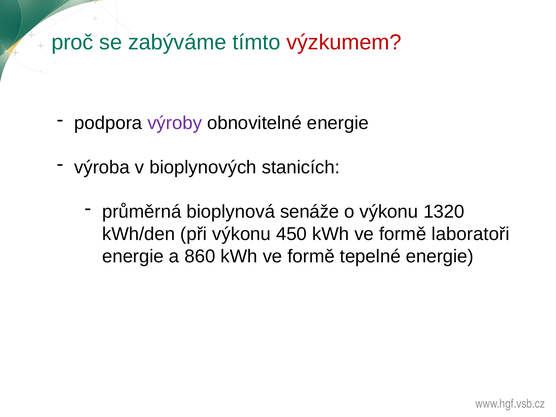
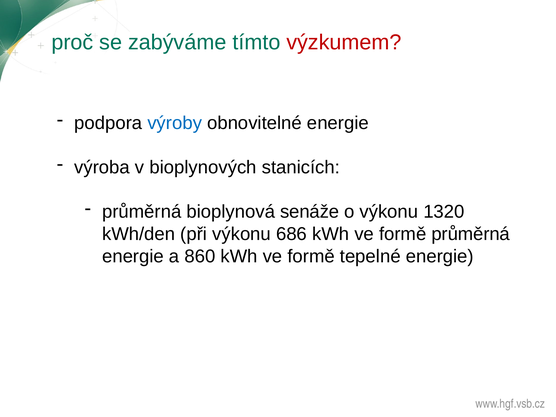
výroby colour: purple -> blue (175, 123)
450: 450 -> 686 (292, 234)
formě laboratoři: laboratoři -> průměrná (471, 234)
